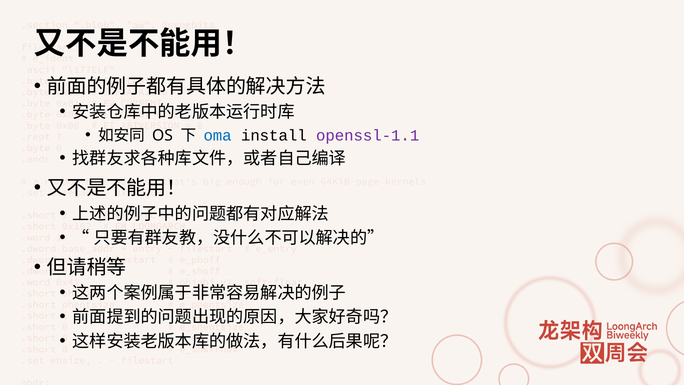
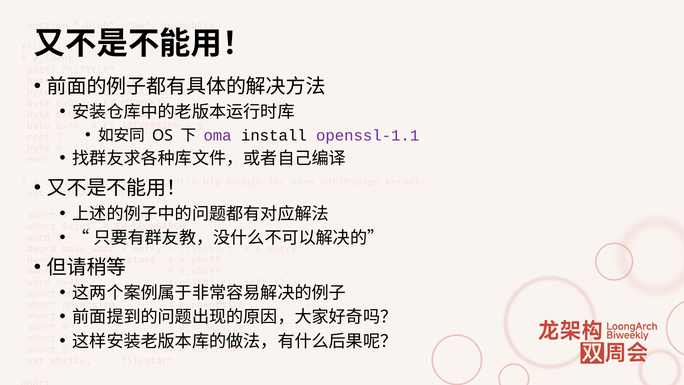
oma colour: blue -> purple (218, 135)
